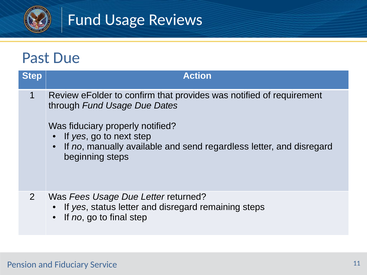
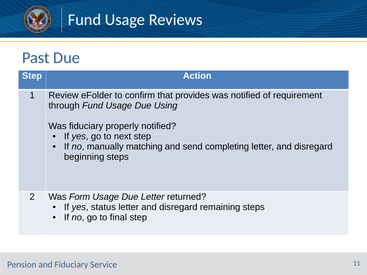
Dates: Dates -> Using (166, 106)
available: available -> matching (144, 147)
regardless: regardless -> completing (227, 147)
Fees: Fees -> Form (80, 197)
